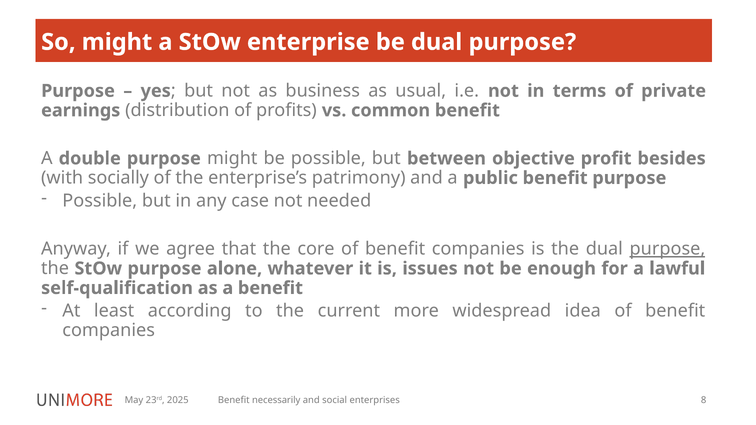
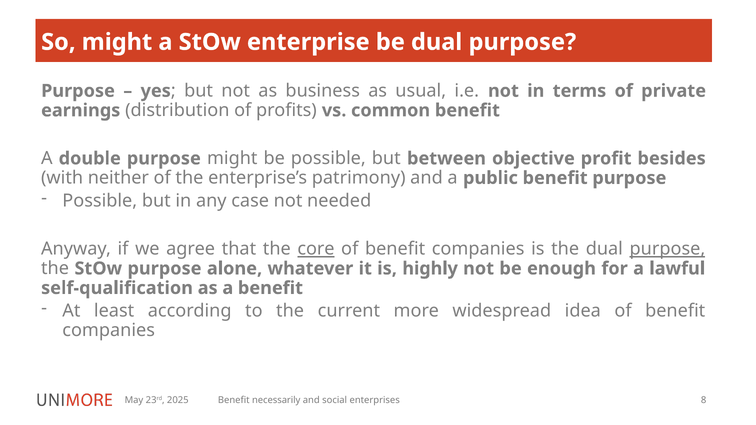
socially: socially -> neither (118, 178)
core underline: none -> present (316, 249)
issues: issues -> highly (430, 269)
